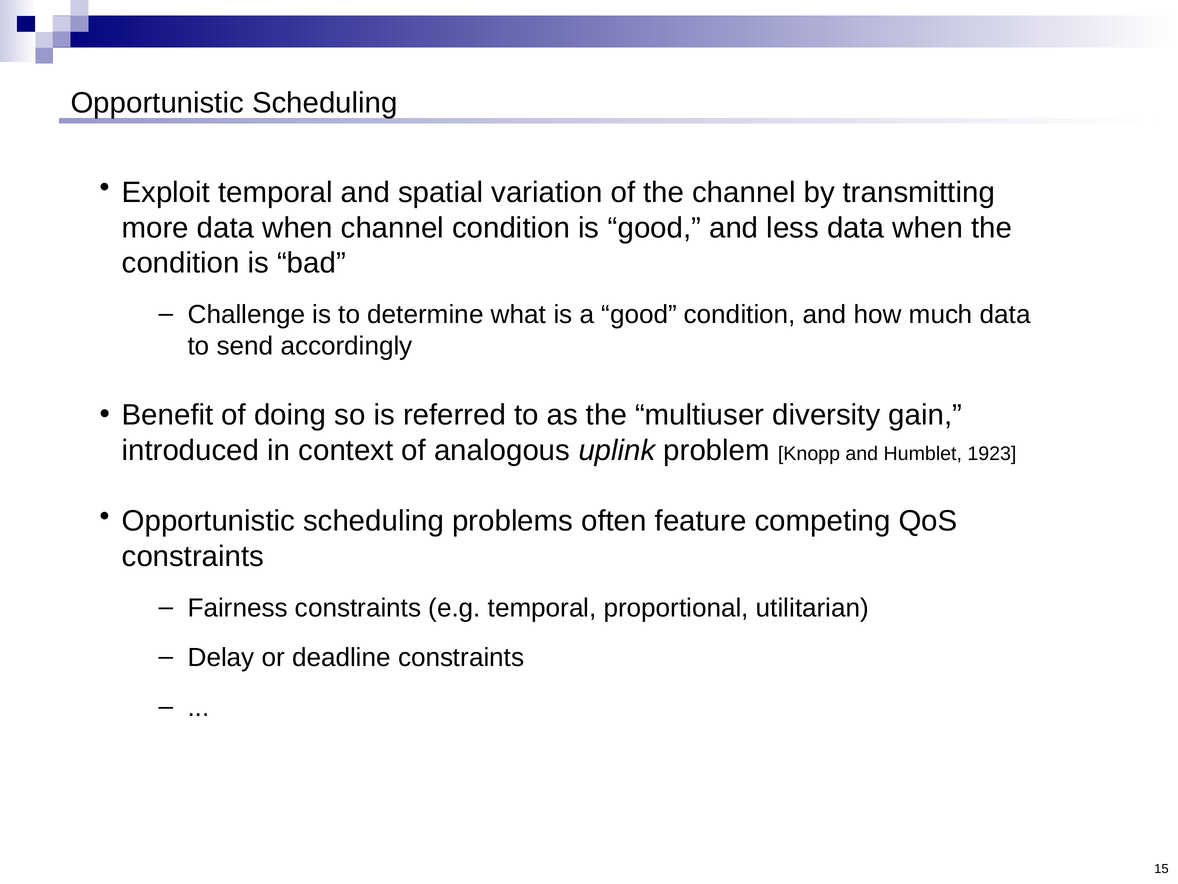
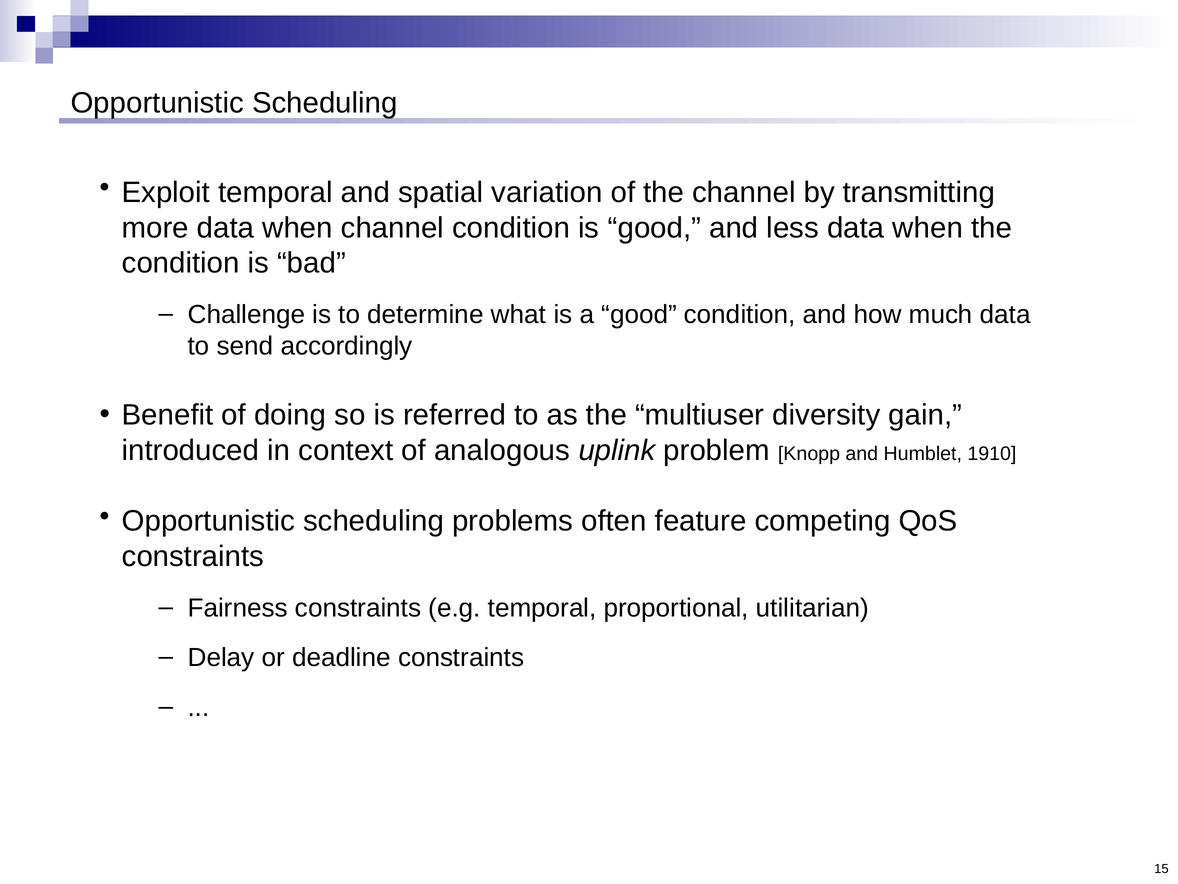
1923: 1923 -> 1910 (992, 453)
